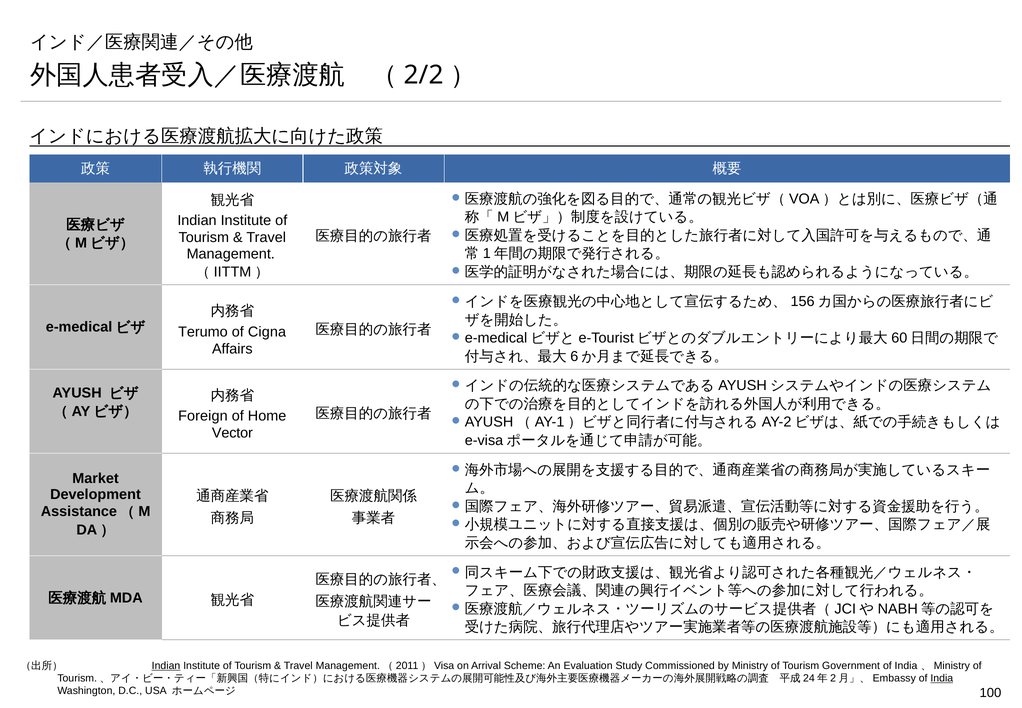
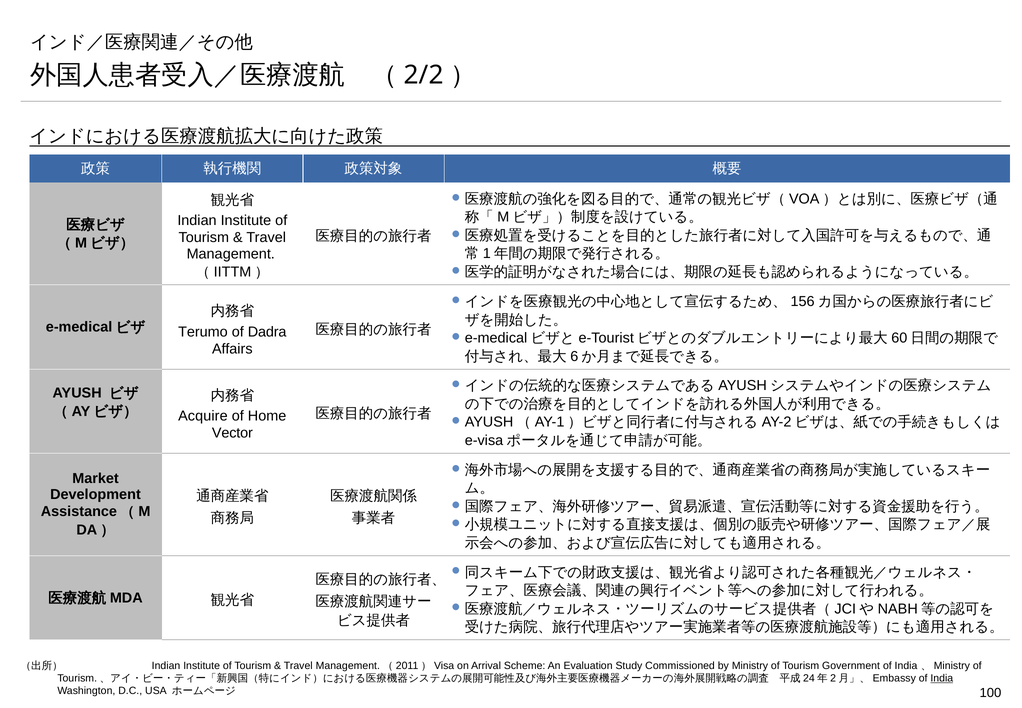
Cigna: Cigna -> Dadra (267, 332)
Foreign: Foreign -> Acquire (203, 416)
Indian underline: present -> none (166, 665)
